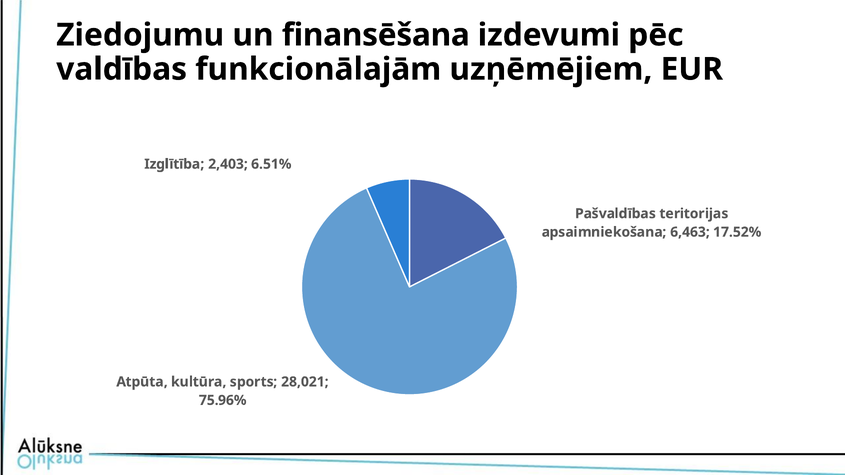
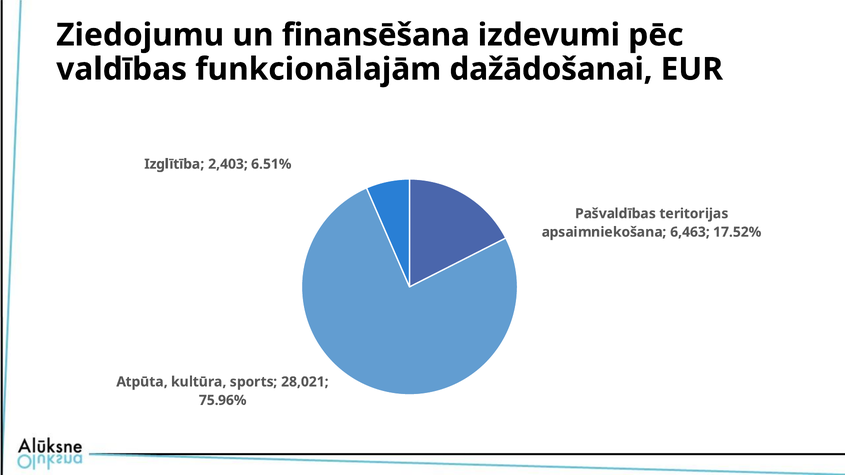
uzņēmējiem: uzņēmējiem -> dažādošanai (551, 69)
